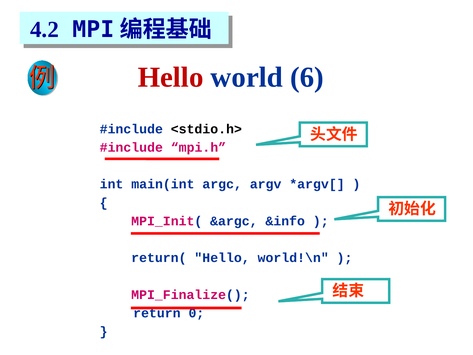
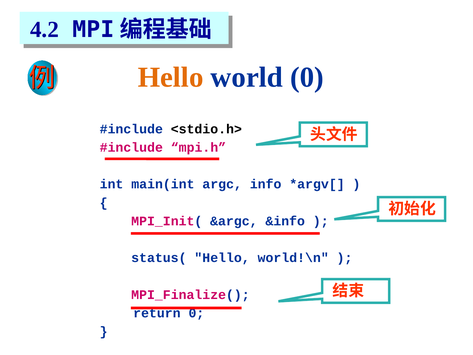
Hello colour: red -> orange (171, 77)
world 6: 6 -> 0 (307, 77)
argv: argv -> info (266, 184)
return(: return( -> status( (159, 258)
